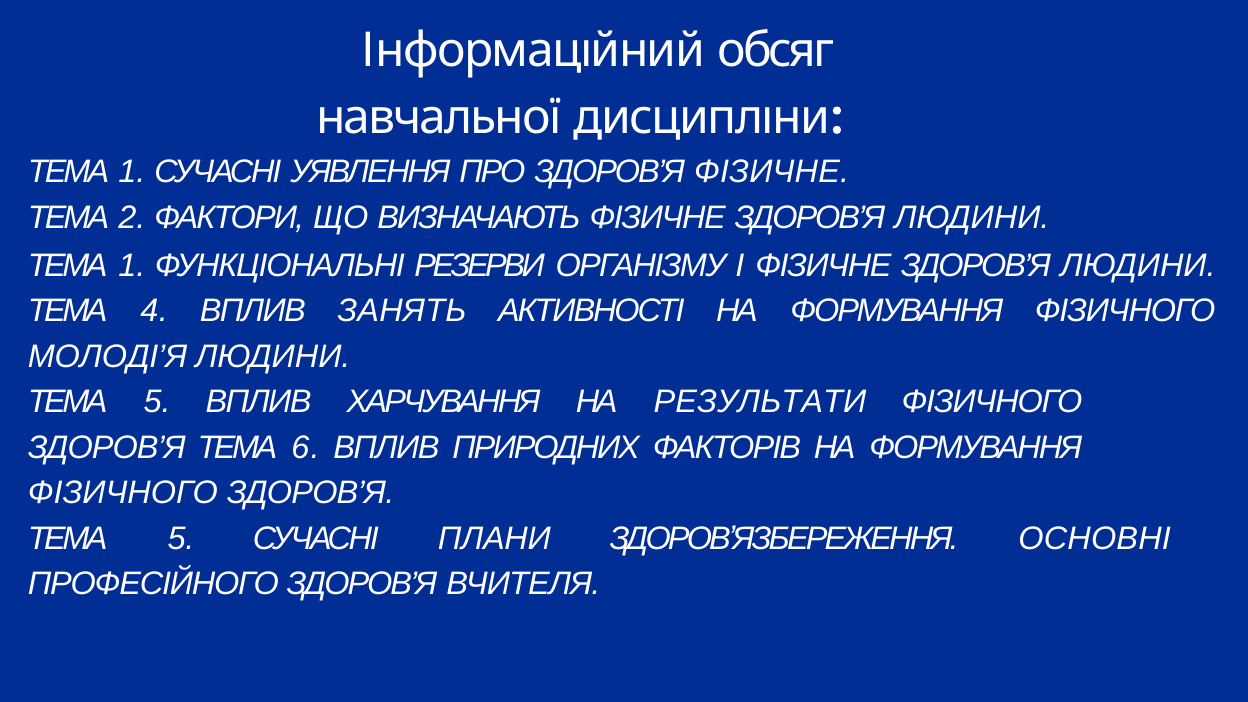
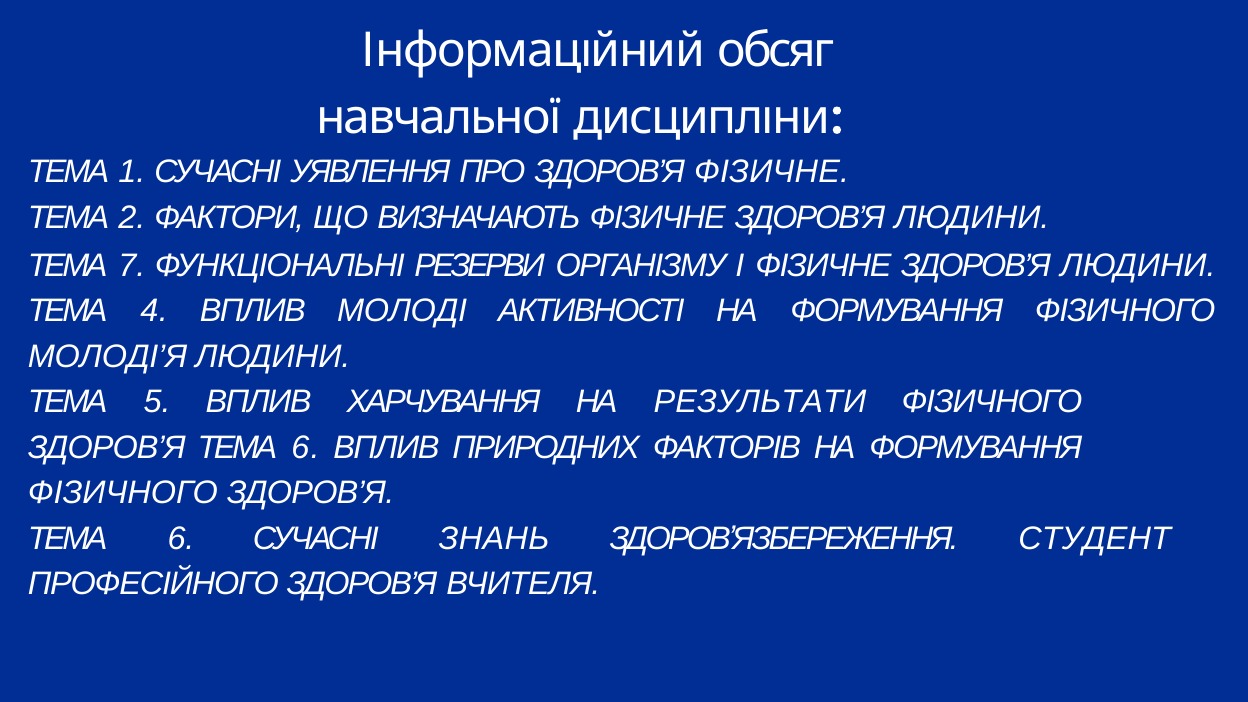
1: 1 -> 7 (132, 266)
ЗАНЯТЬ: ЗАНЯТЬ -> МОЛОДІ (402, 311)
5: 5 -> 6 (181, 539)
ПЛАНИ: ПЛАНИ -> ЗНАНЬ (494, 539)
ОСНОВНІ: ОСНОВНІ -> СТУДЕНТ (1095, 539)
